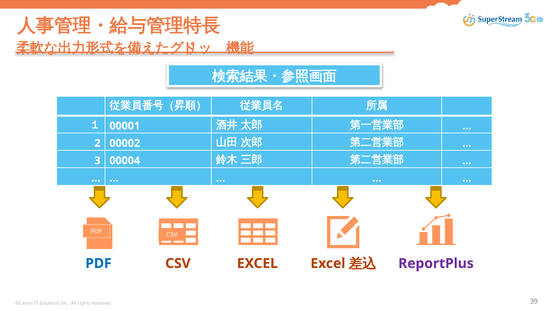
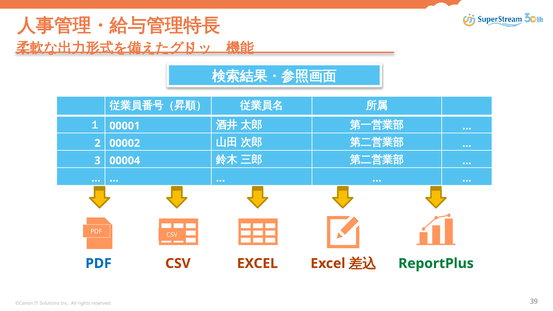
ReportPlus colour: purple -> green (436, 263)
